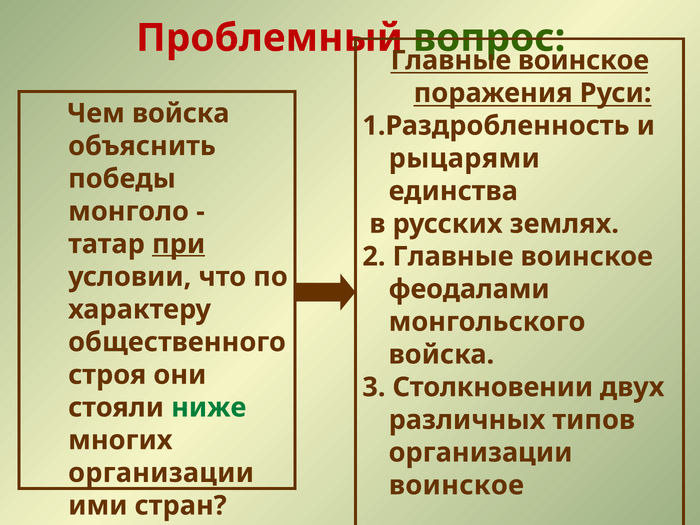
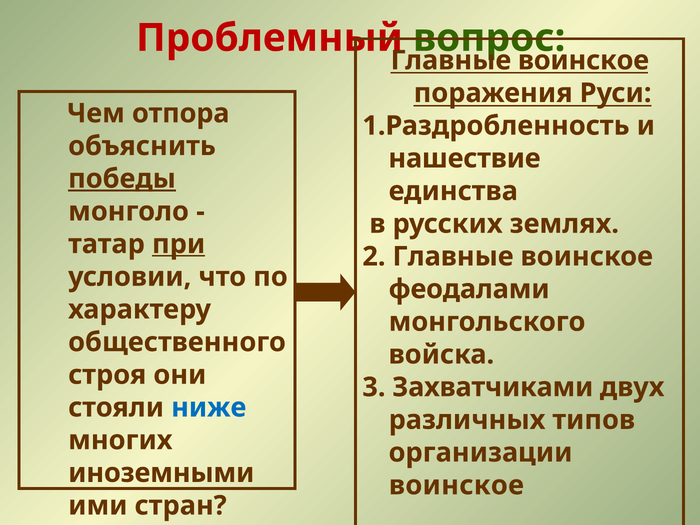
Чем войска: войска -> отпора (181, 113)
рыцарями: рыцарями -> нашествие (464, 158)
победы underline: none -> present (122, 179)
Столкновении: Столкновении -> Захватчиками (493, 387)
ниже colour: green -> blue (209, 408)
организации: организации -> иноземными (161, 473)
